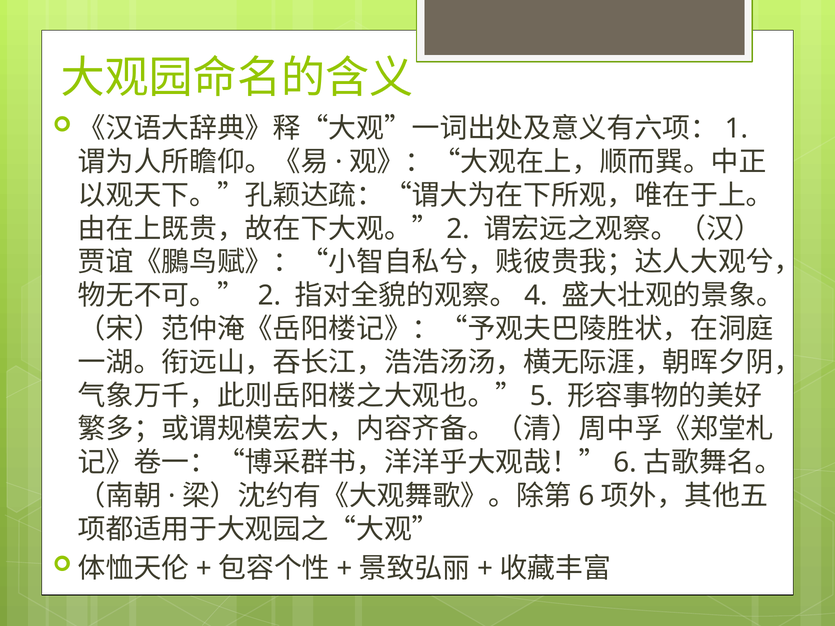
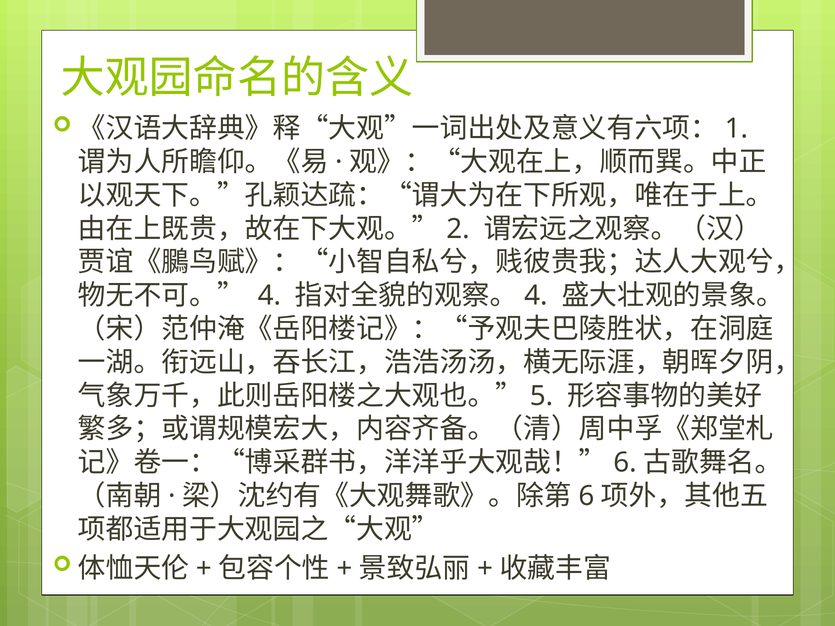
2: 2 -> 4 (269, 296)
